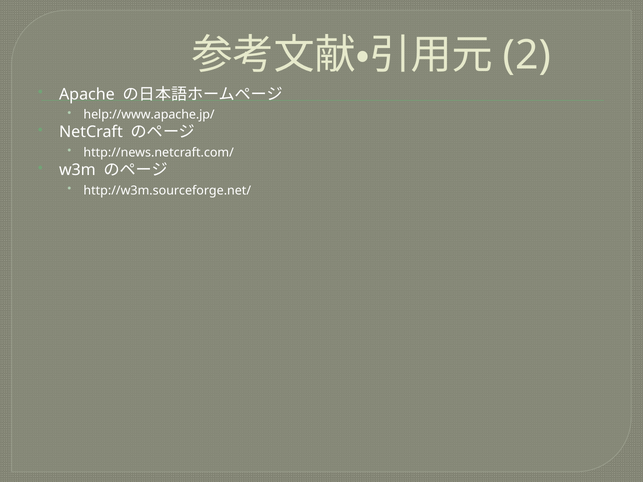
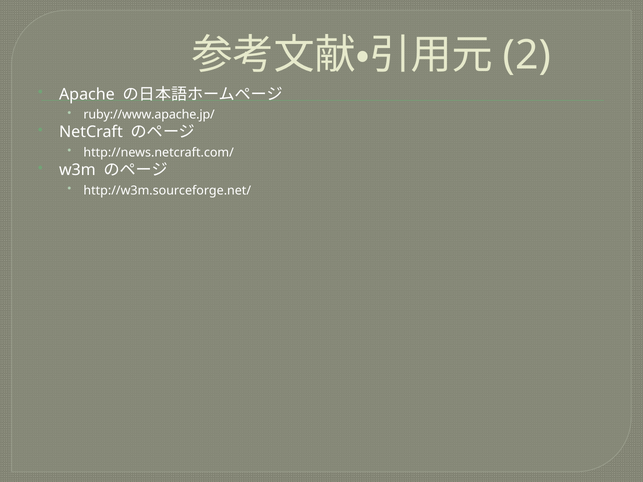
help://www.apache.jp/: help://www.apache.jp/ -> ruby://www.apache.jp/ (149, 115)
